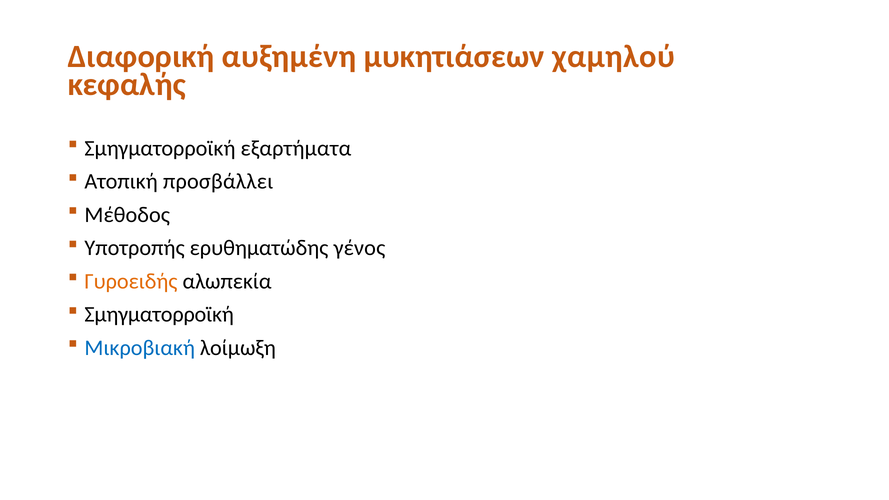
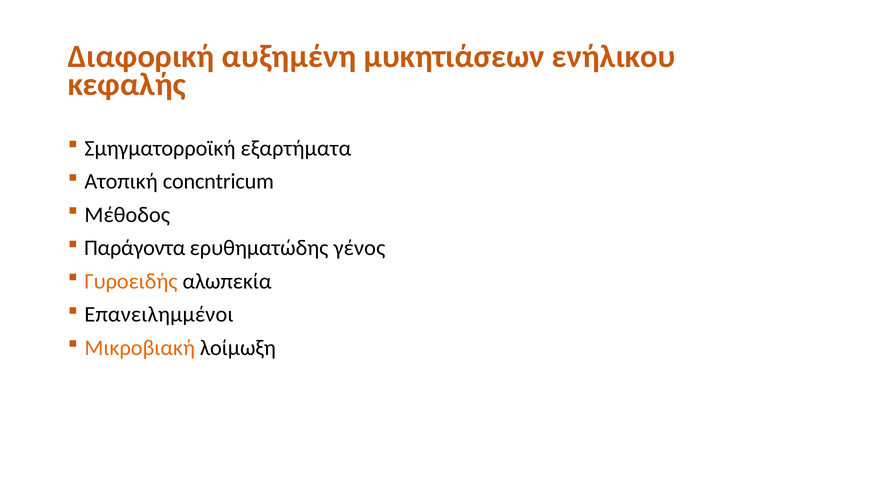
χαμηλού: χαμηλού -> ενήλικου (614, 57)
προσβάλλει: προσβάλλει -> concntricum (218, 182)
Υποτροπής: Υποτροπής -> Παράγοντα (135, 248)
Σμηγματορροϊκή: Σμηγματορροϊκή -> Επανειλημμένοι (159, 315)
Μικροβιακή colour: blue -> orange (140, 348)
